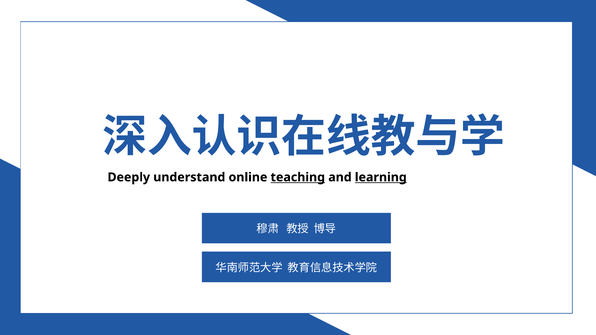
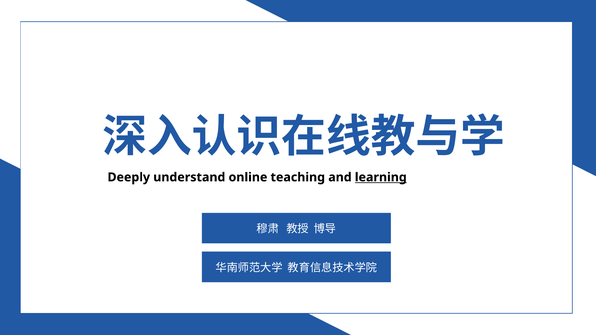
teaching underline: present -> none (298, 177)
